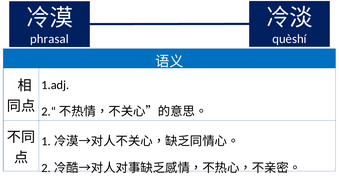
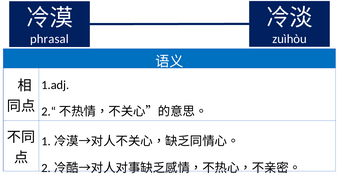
quèshí: quèshí -> zuìhòu (290, 39)
